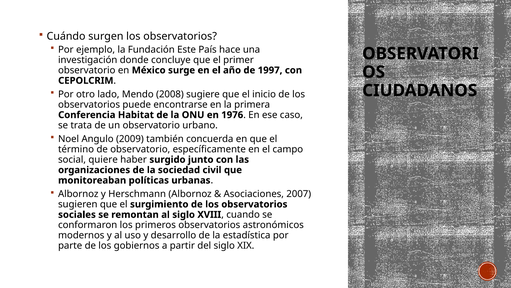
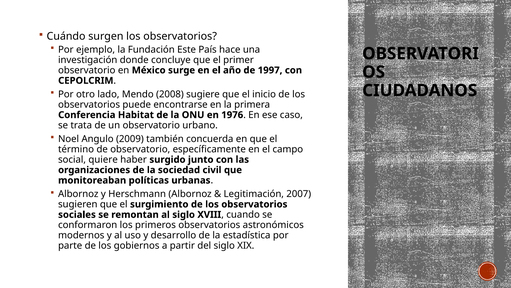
Asociaciones: Asociaciones -> Legitimación (254, 194)
